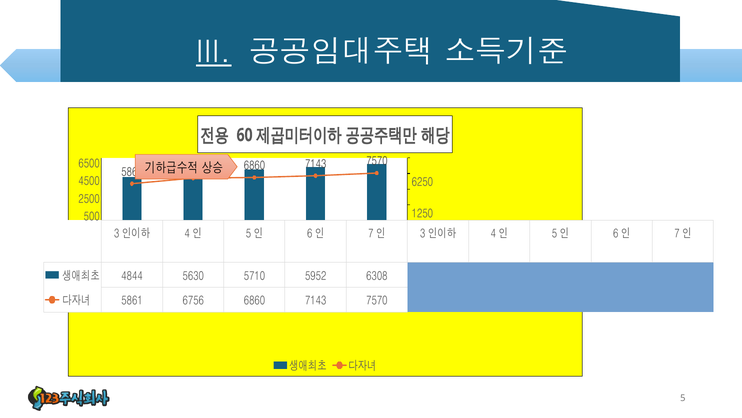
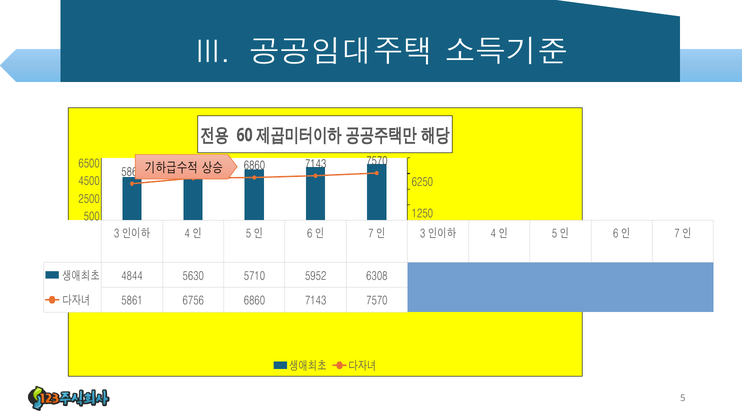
III underline: present -> none (214, 52)
